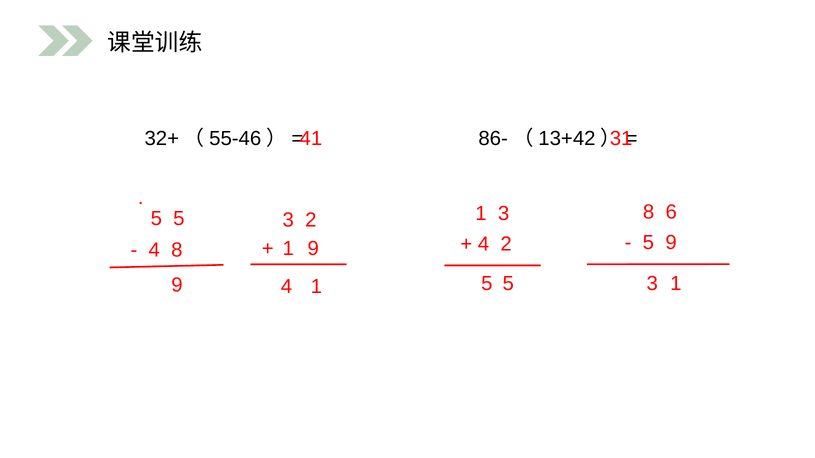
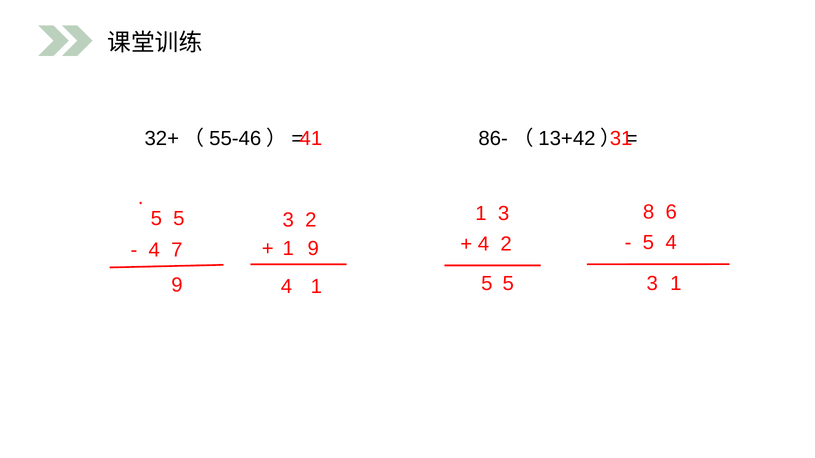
9: 9 -> 4 (671, 243)
4 8: 8 -> 7 (177, 250)
